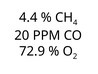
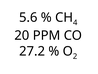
4.4: 4.4 -> 5.6 (28, 17)
72.9: 72.9 -> 27.2 (32, 51)
